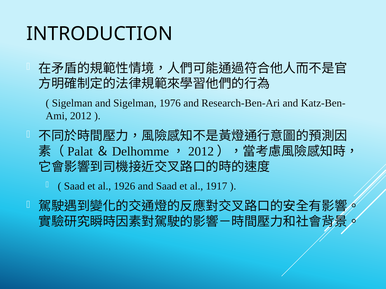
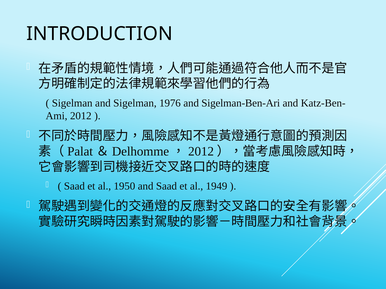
Research-Ben-Ari: Research-Ben-Ari -> Sigelman-Ben-Ari (241, 103)
1926: 1926 -> 1950 (124, 186)
1917: 1917 -> 1949 (217, 186)
